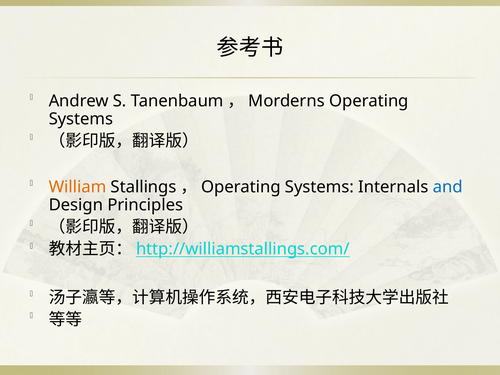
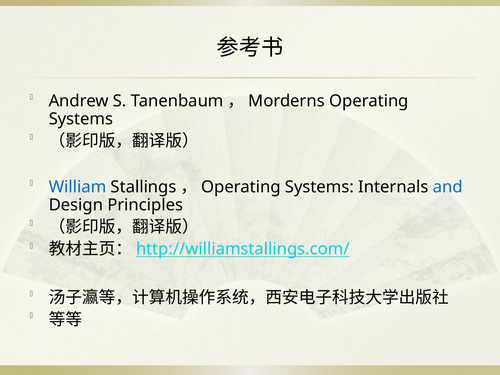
William colour: orange -> blue (77, 187)
